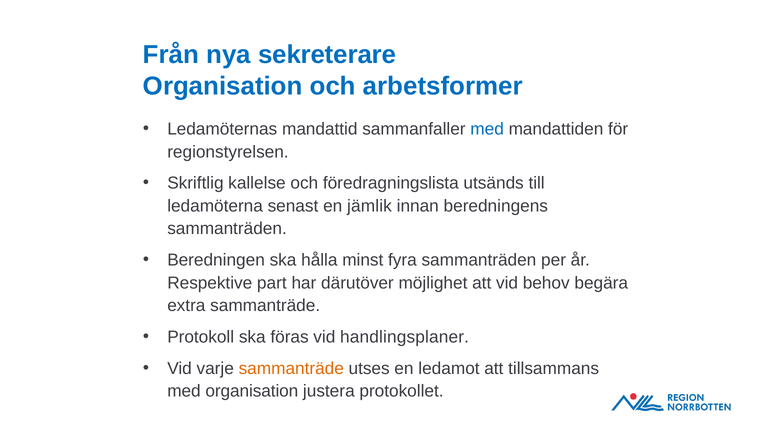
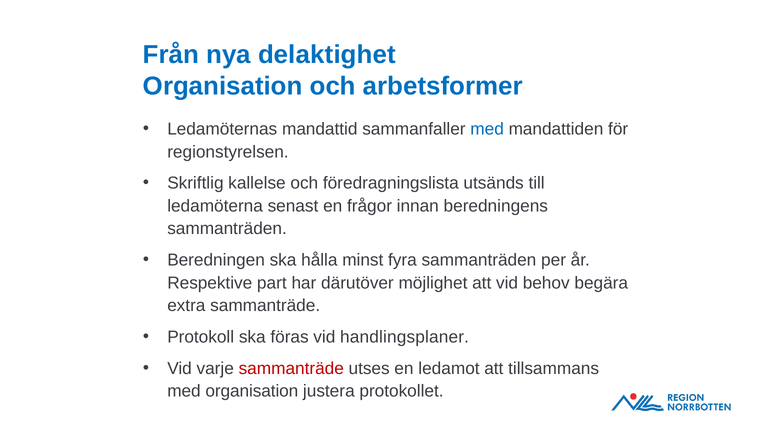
sekreterare: sekreterare -> delaktighet (327, 55)
jämlik: jämlik -> frågor (370, 206)
sammanträde colour: orange -> red (291, 369)
